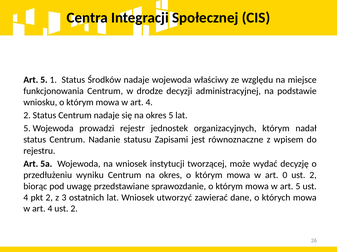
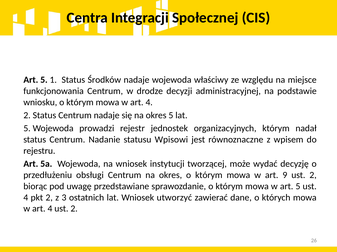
Zapisami: Zapisami -> Wpisowi (171, 140)
wyniku: wyniku -> obsługi (90, 176)
0: 0 -> 9 (285, 176)
